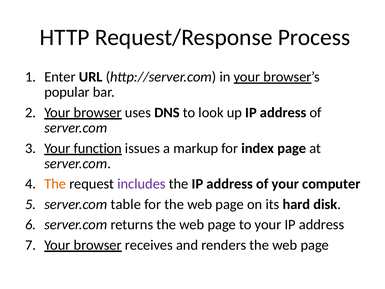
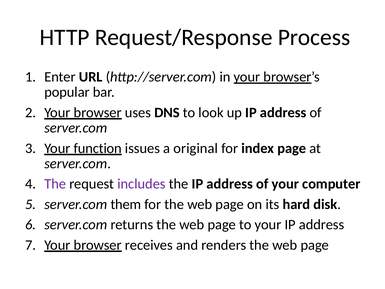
markup: markup -> original (196, 148)
The colour: orange -> purple (55, 184)
table: table -> them (126, 204)
